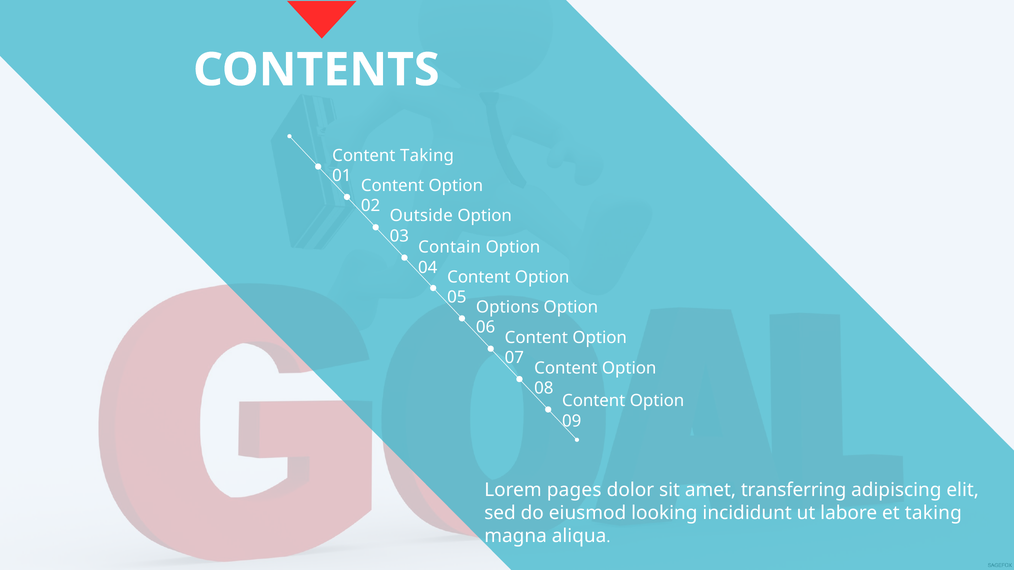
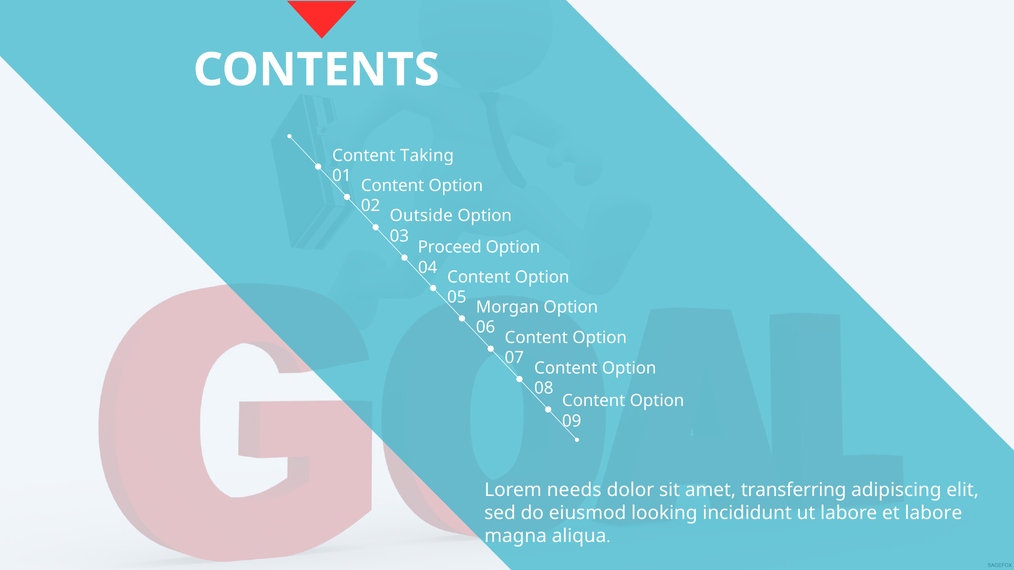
Contain: Contain -> Proceed (450, 247)
Options: Options -> Morgan (508, 307)
pages: pages -> needs (574, 491)
et taking: taking -> labore (933, 513)
